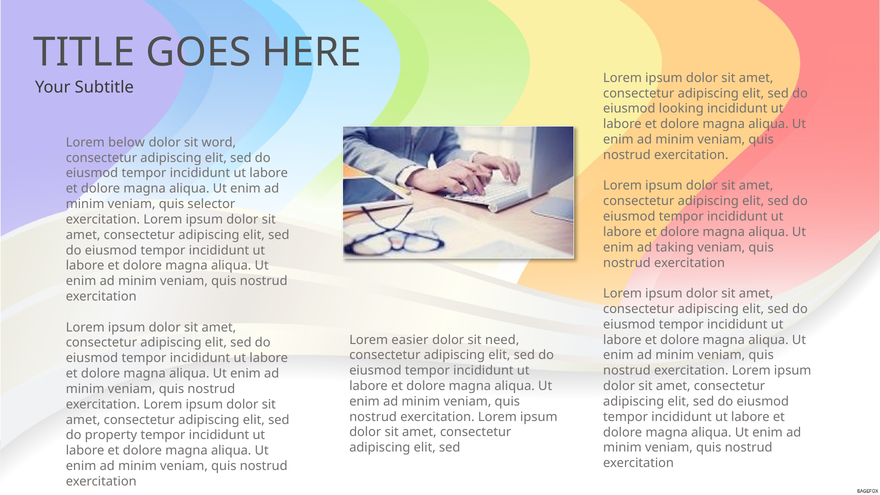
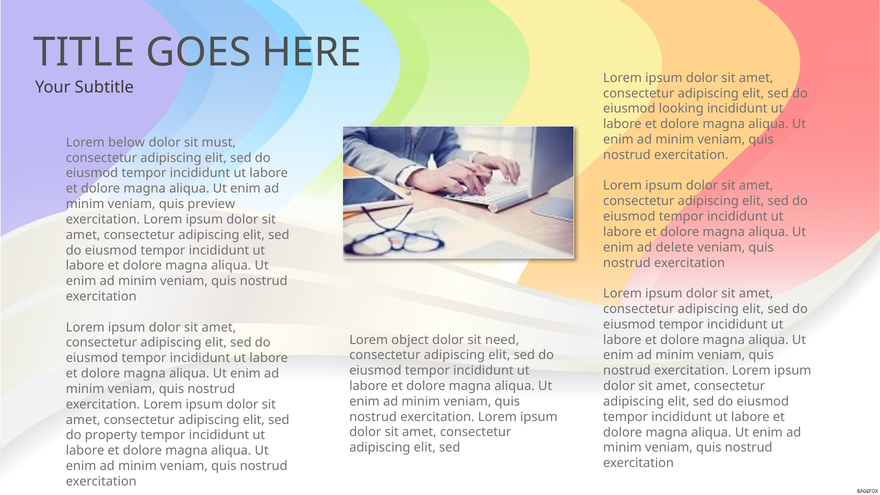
word: word -> must (219, 142)
selector: selector -> preview (211, 204)
taking: taking -> delete (675, 247)
easier: easier -> object (410, 340)
